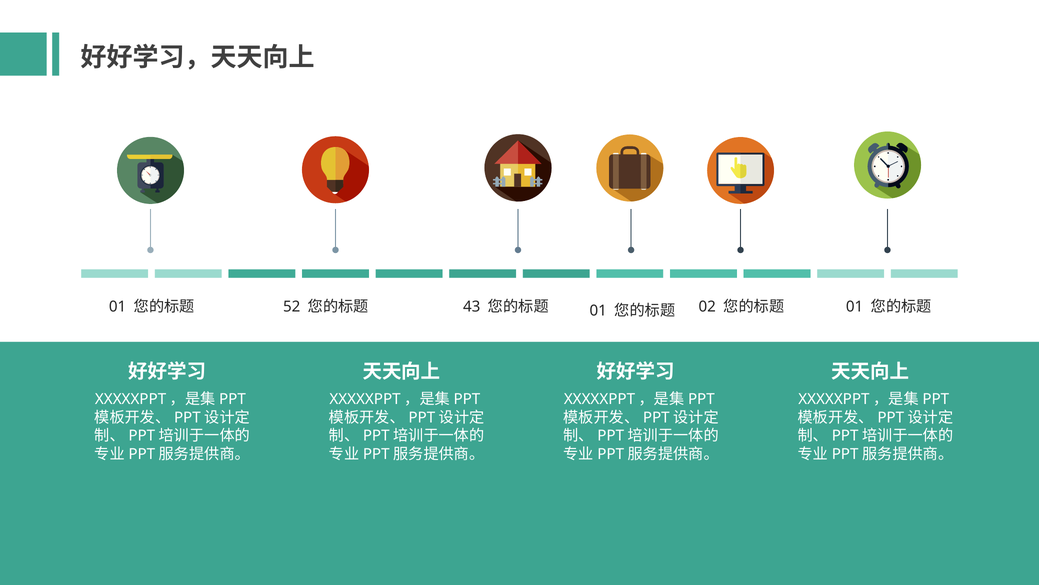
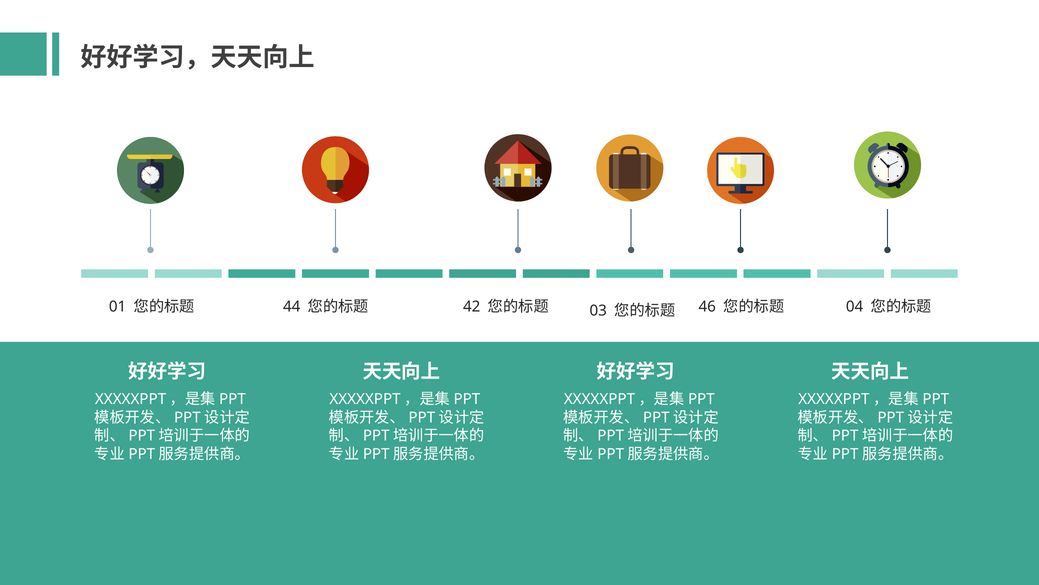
52: 52 -> 44 (292, 307)
43: 43 -> 42 (472, 307)
01: 01 -> 03 (598, 310)
02: 02 -> 46 (707, 307)
01: 01 -> 04 (855, 307)
